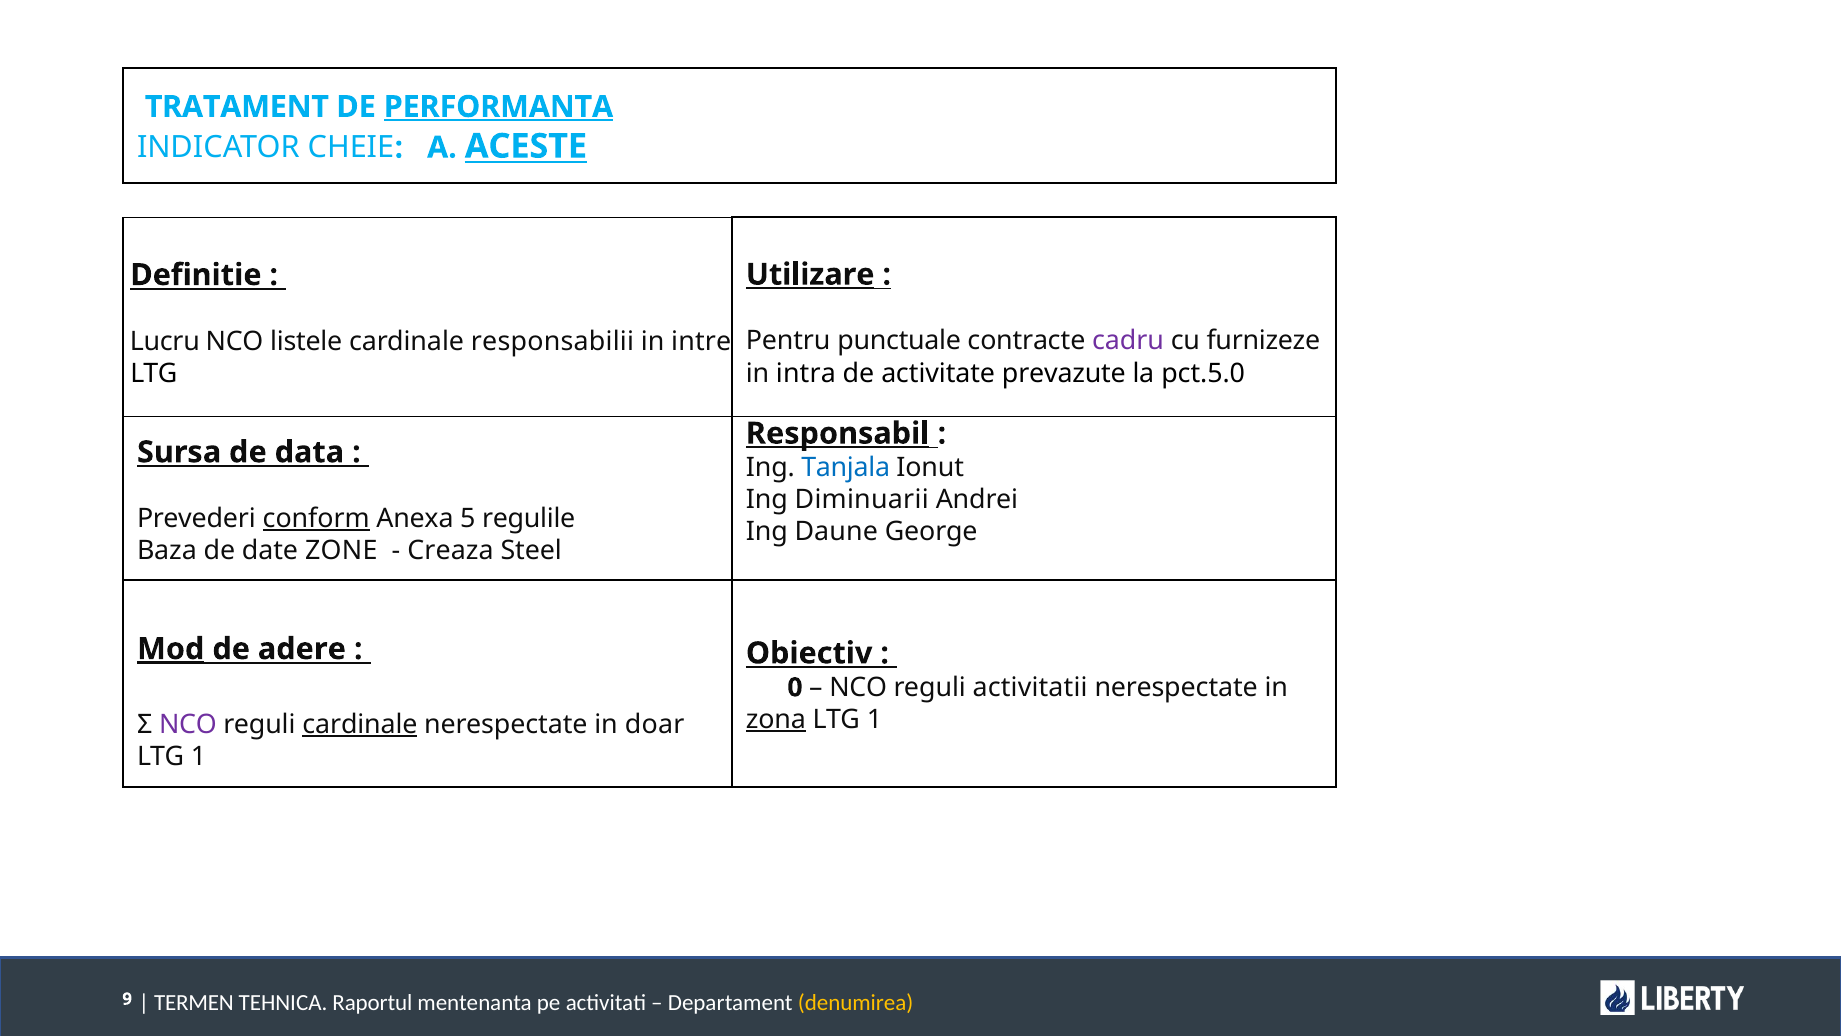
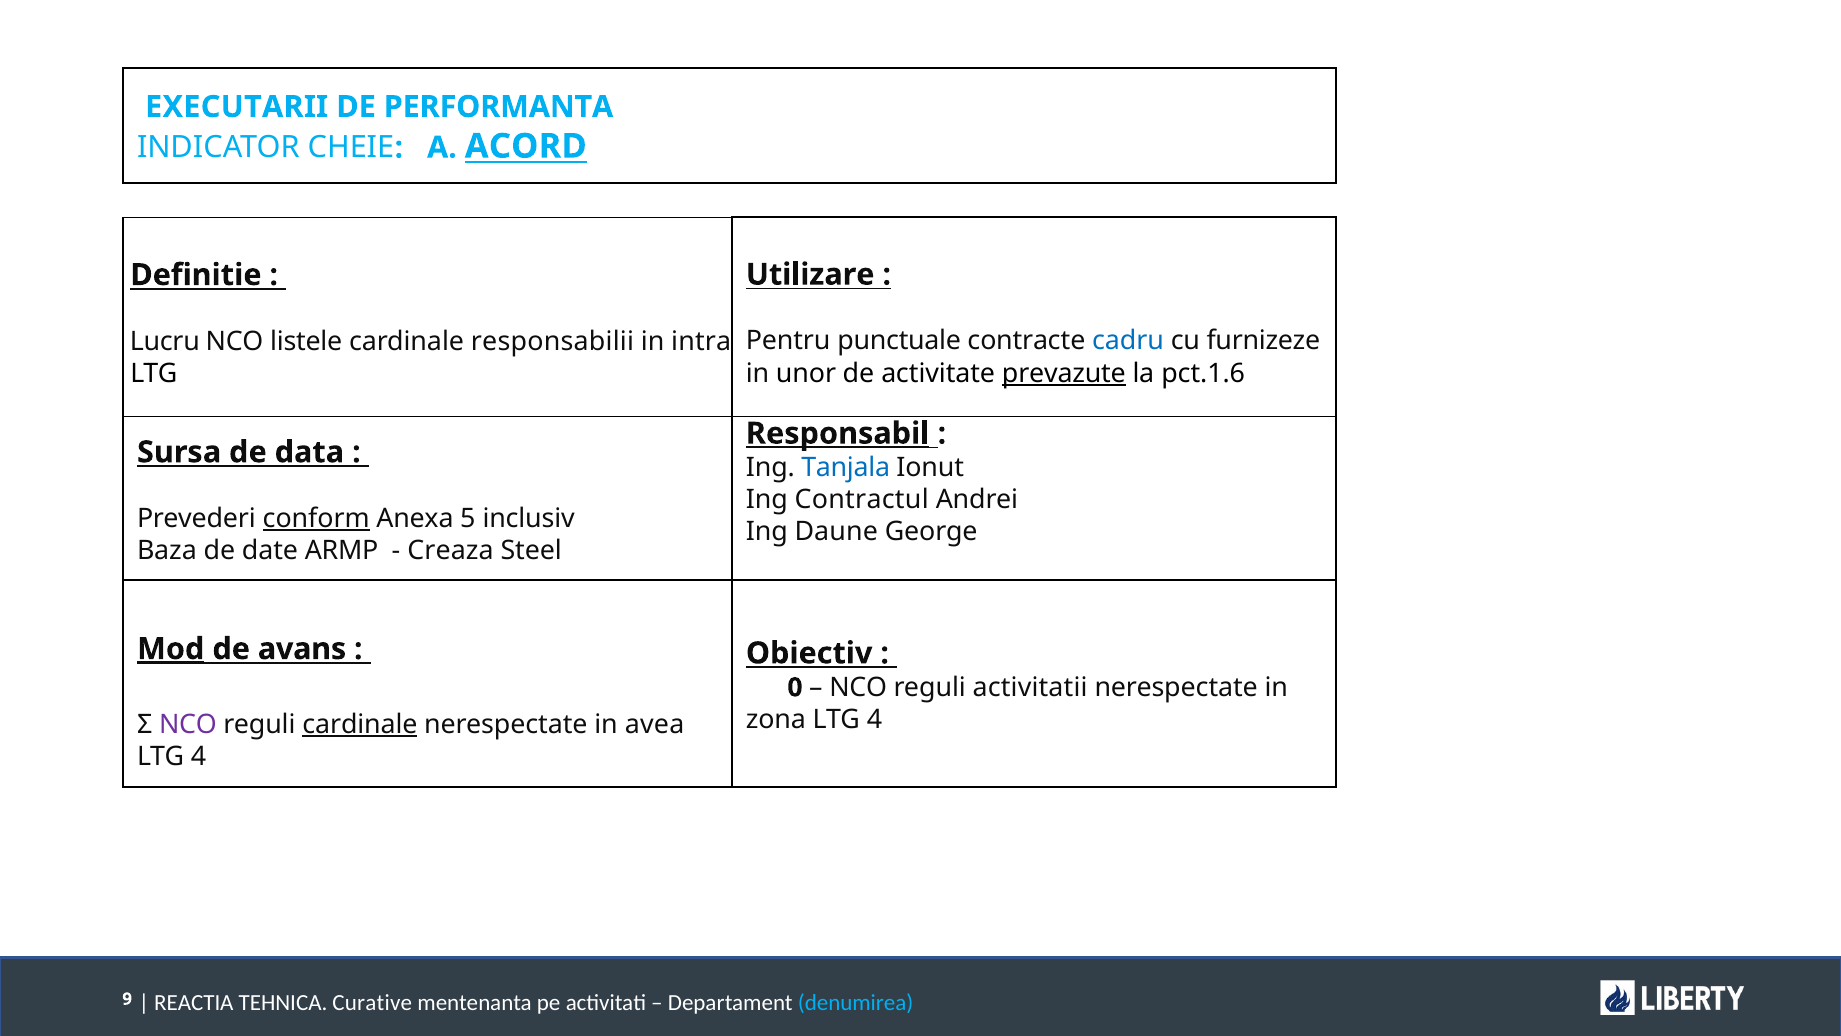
TRATAMENT: TRATAMENT -> EXECUTARII (237, 107)
PERFORMANTA underline: present -> none (499, 107)
ACESTE: ACESTE -> ACORD (526, 146)
Utilizare underline: present -> none (810, 274)
cadru colour: purple -> blue (1128, 341)
intre: intre -> intra (701, 341)
intra: intra -> unor (806, 373)
prevazute underline: none -> present (1064, 373)
pct.5.0: pct.5.0 -> pct.1.6 (1203, 373)
Diminuarii: Diminuarii -> Contractul (862, 500)
regulile: regulile -> inclusiv (529, 519)
ZONE: ZONE -> ARMP (342, 551)
adere: adere -> avans (302, 649)
zona underline: present -> none (776, 720)
1: 1 -> 4 (874, 720)
doar: doar -> avea (655, 724)
1: 1 -> 4 (199, 757)
TERMEN: TERMEN -> REACTIA (194, 1003)
Raportul: Raportul -> Curative (372, 1003)
denumirea colour: yellow -> light blue (856, 1003)
